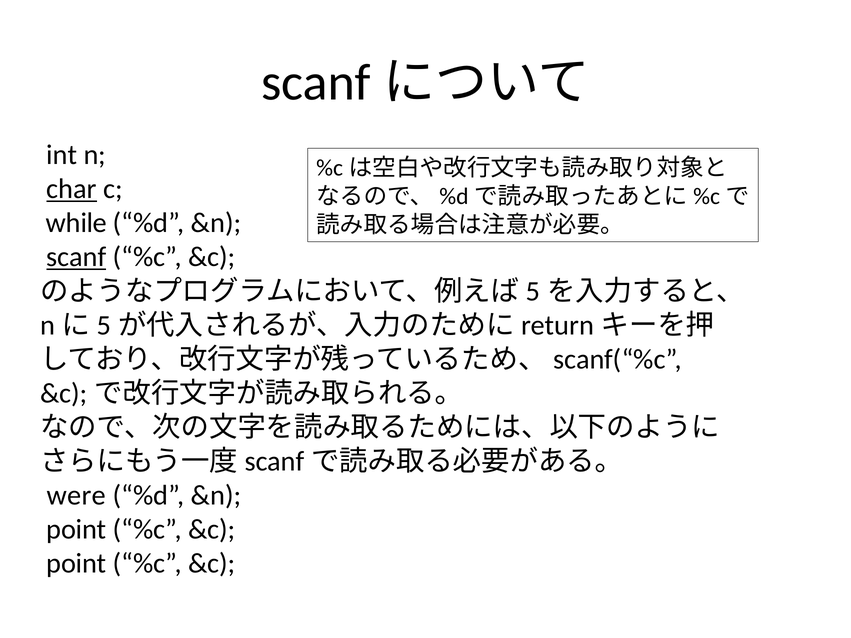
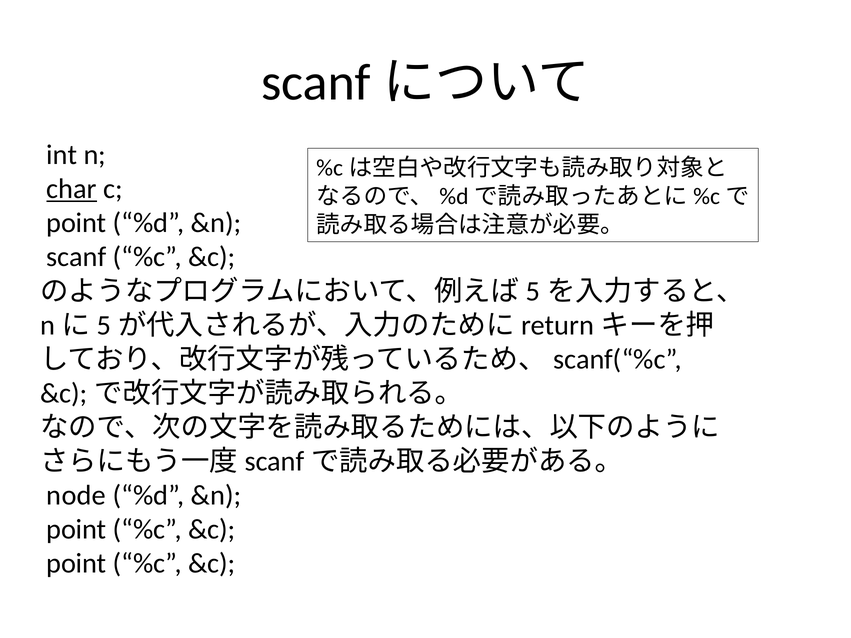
while: while -> point (76, 223)
scanf underline: present -> none (76, 257)
were: were -> node (76, 496)
